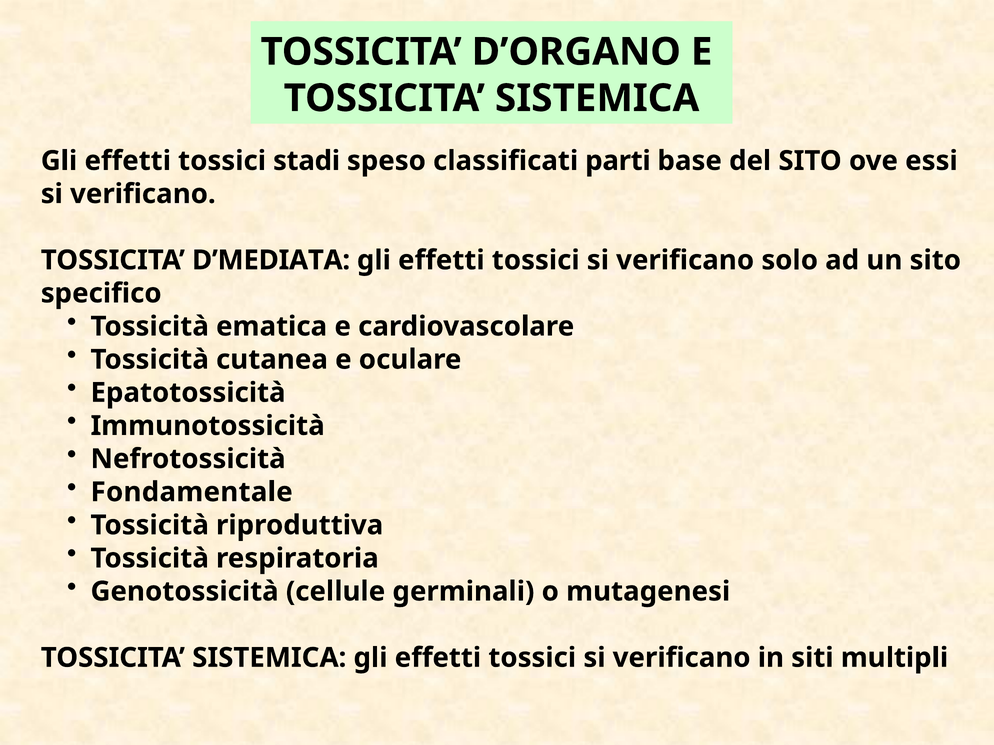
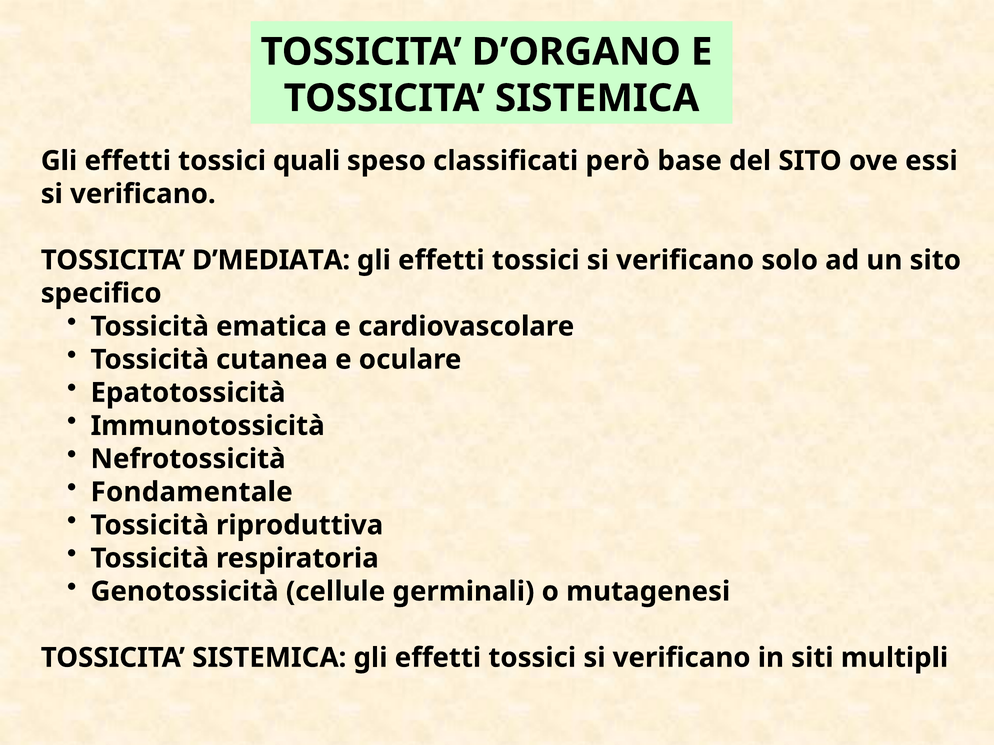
stadi: stadi -> quali (307, 161)
parti: parti -> però (618, 161)
